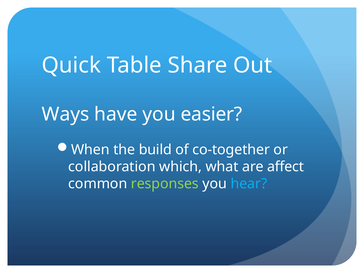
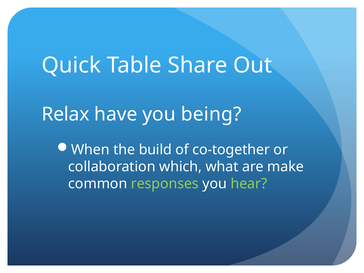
Ways: Ways -> Relax (66, 114)
easier: easier -> being (211, 114)
affect: affect -> make (285, 167)
hear colour: light blue -> light green (249, 184)
